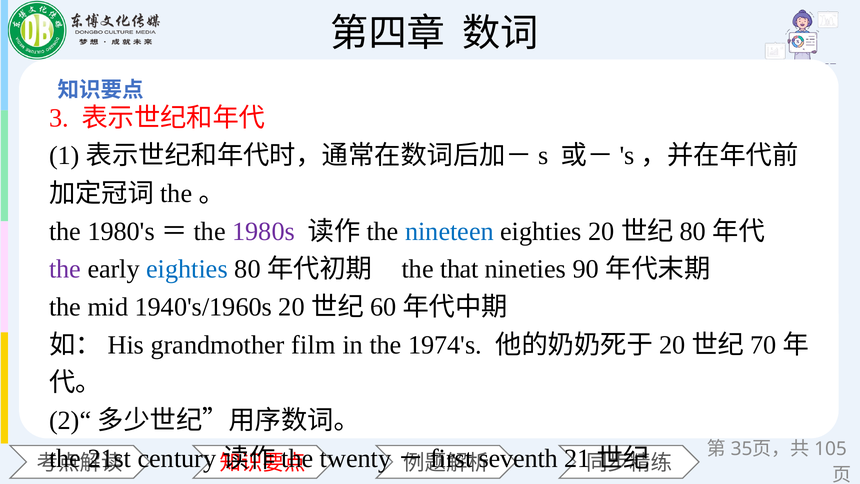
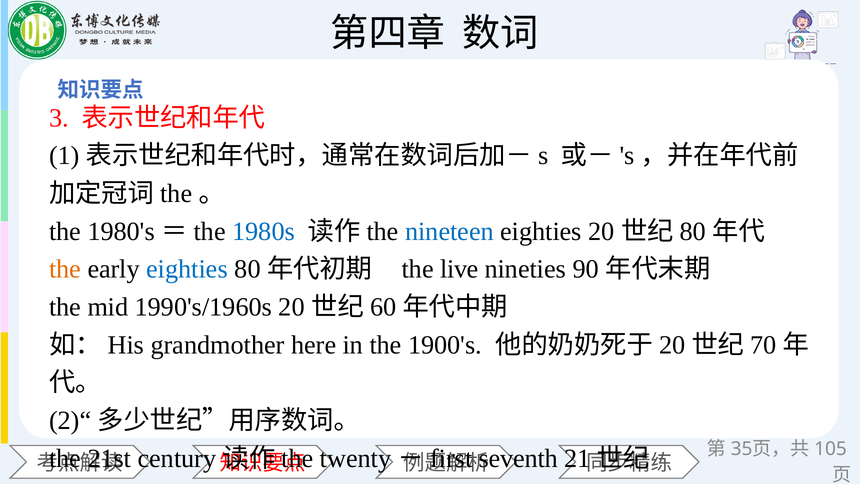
1980s colour: purple -> blue (264, 231)
the colour: purple -> orange (65, 269)
that: that -> live (459, 269)
1940's/1960s: 1940's/1960s -> 1990's/1960s (203, 307)
film: film -> here (314, 345)
1974's: 1974's -> 1900's (445, 345)
